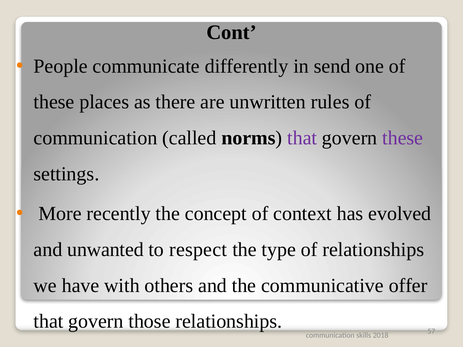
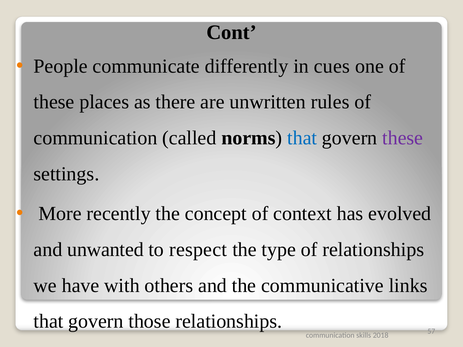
send: send -> cues (332, 66)
that colour: purple -> blue (302, 138)
offer: offer -> links (408, 286)
